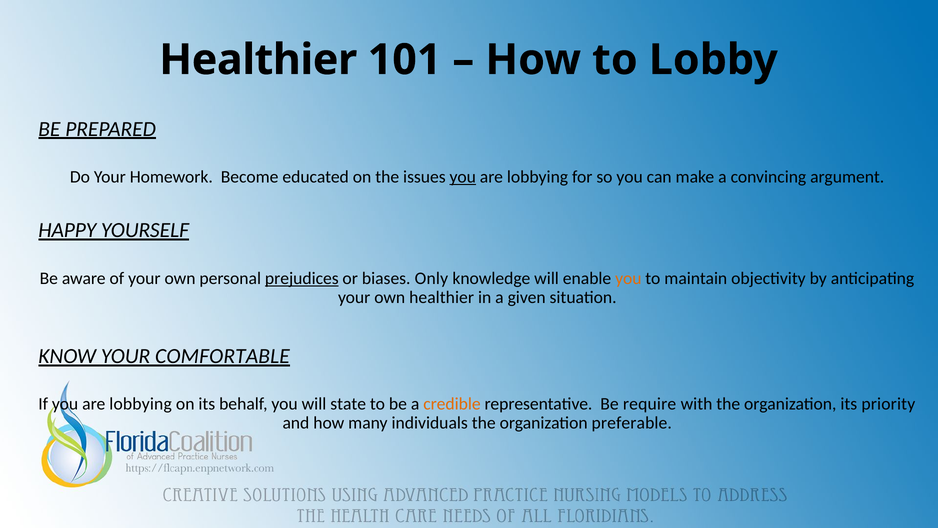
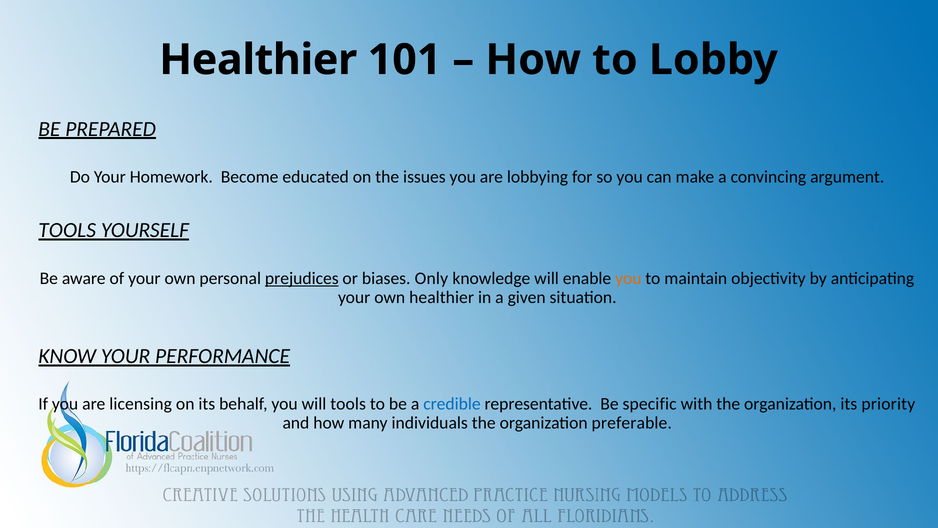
you underline: present -> none (463, 177)
HAPPY: HAPPY -> TOOLS (67, 230)
COMFORTABLE: COMFORTABLE -> PERFORMANCE (223, 356)
If you are lobbying: lobbying -> licensing (141, 404)
will state: state -> tools (348, 404)
credible colour: orange -> blue (452, 404)
require: require -> specific (650, 404)
